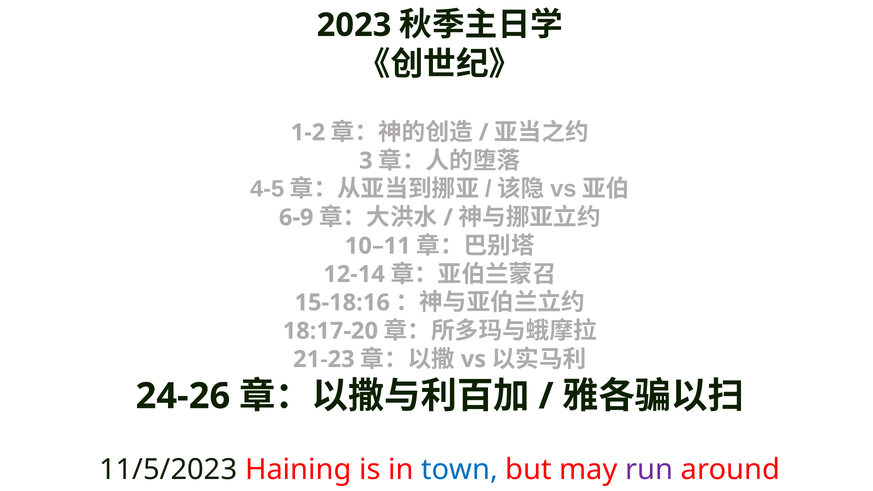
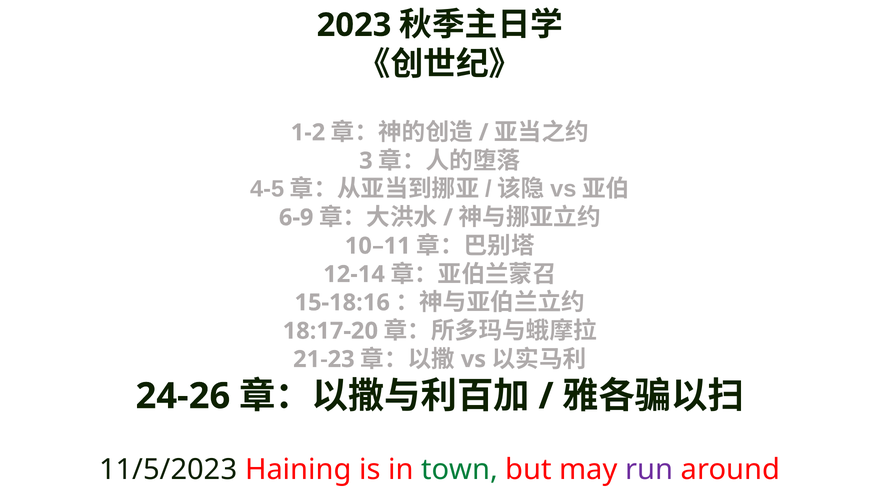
town colour: blue -> green (460, 470)
